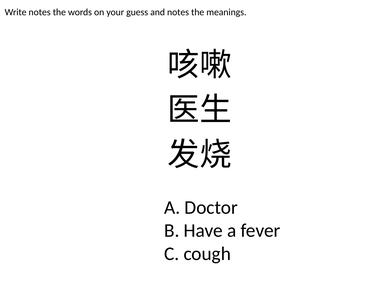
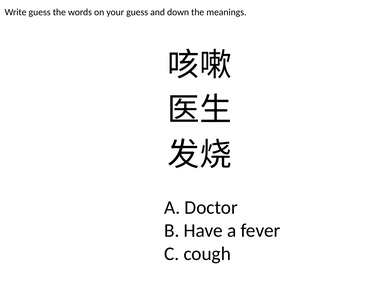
Write notes: notes -> guess (40, 12)
and notes: notes -> down (178, 12)
